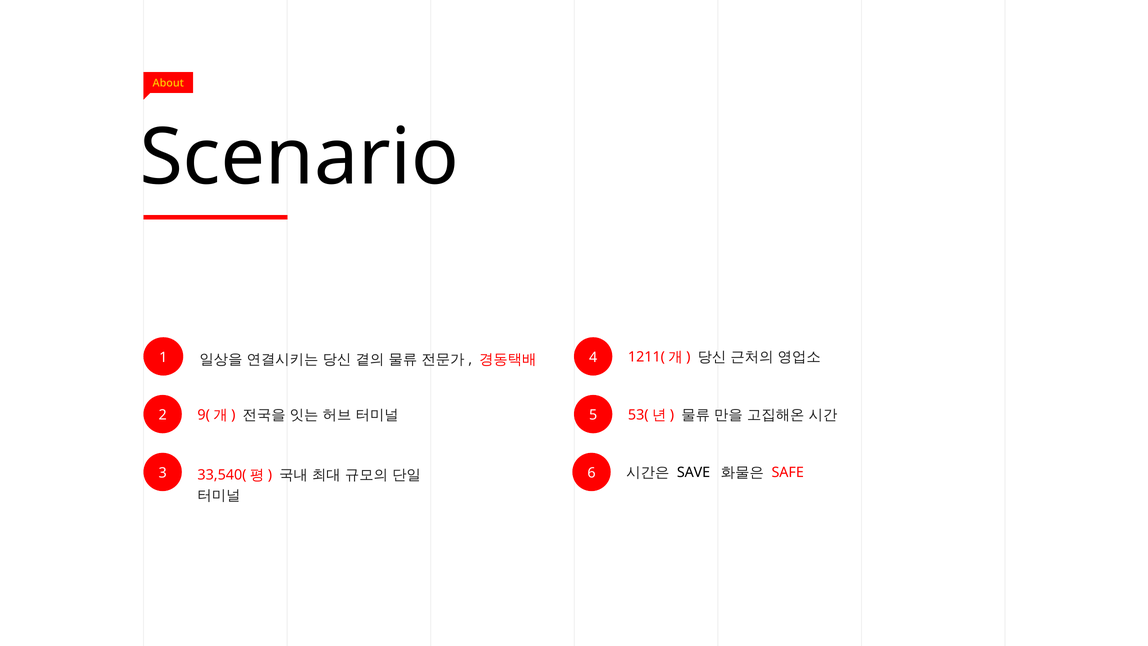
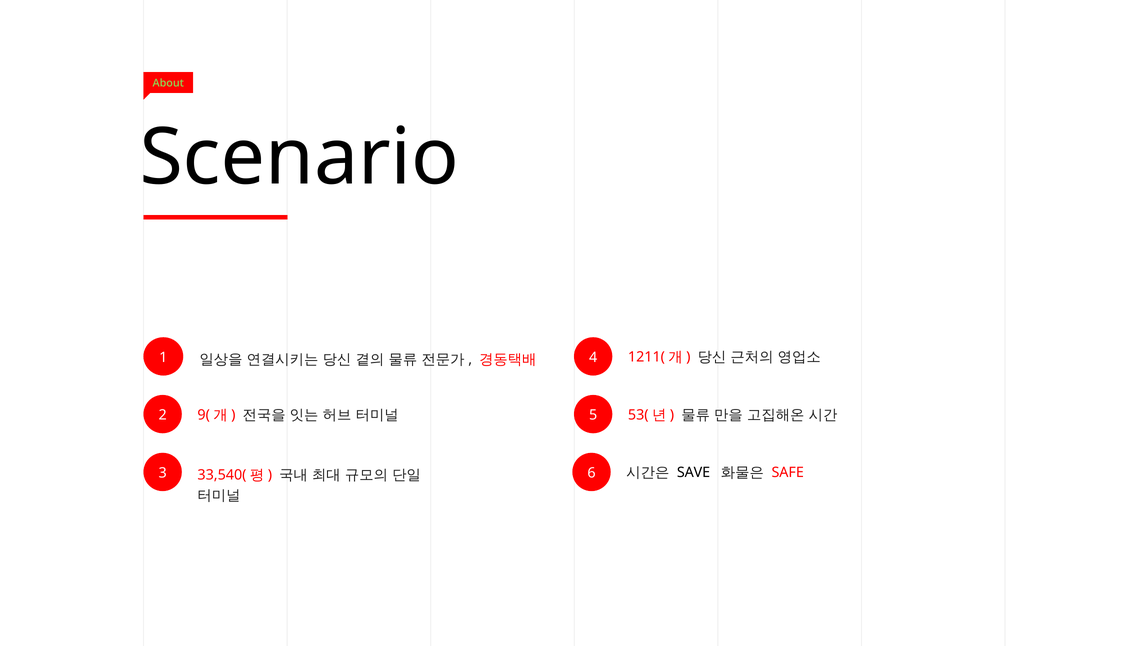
About colour: yellow -> light green (168, 83)
